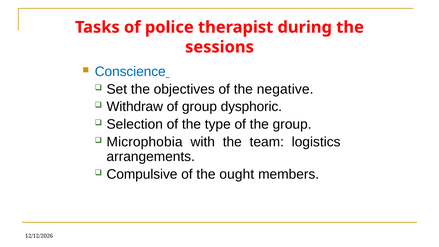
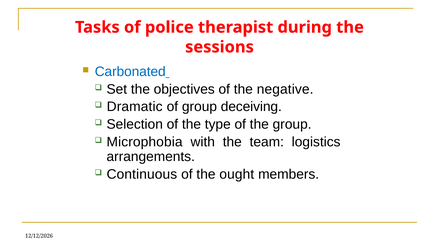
Conscience: Conscience -> Carbonated (130, 72)
Withdraw: Withdraw -> Dramatic (135, 107)
dysphoric: dysphoric -> deceiving (251, 107)
Compulsive: Compulsive -> Continuous (142, 174)
